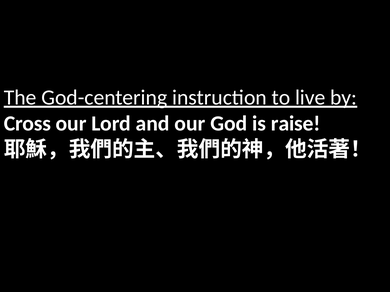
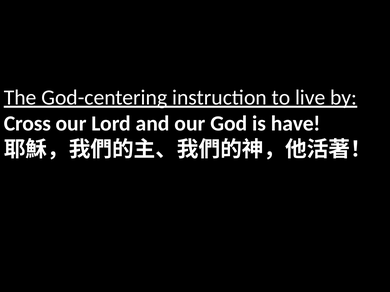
raise: raise -> have (296, 124)
